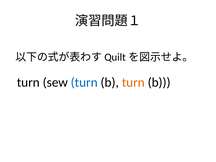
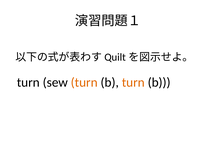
turn colour: blue -> orange (84, 82)
